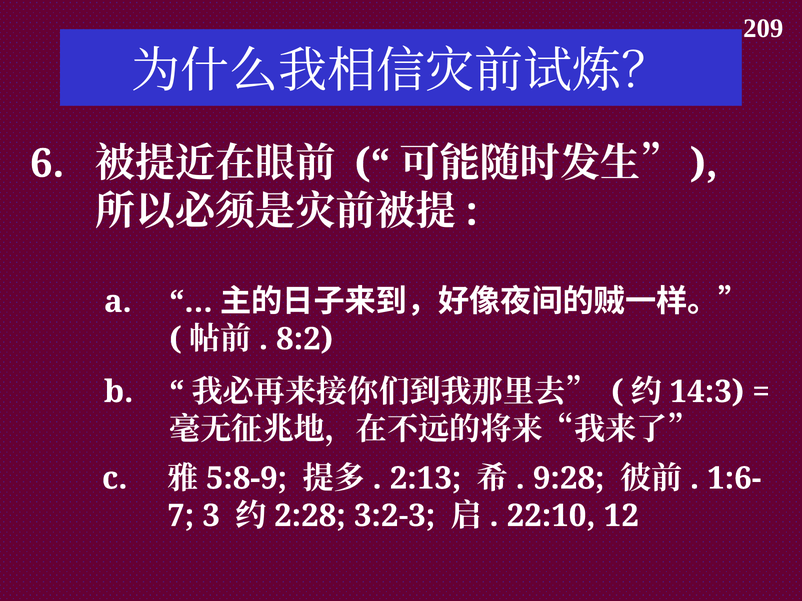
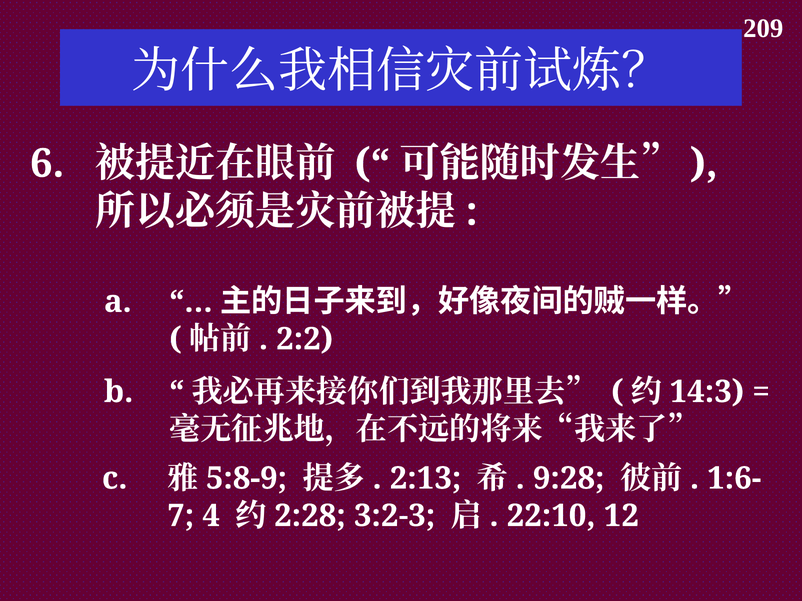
8:2: 8:2 -> 2:2 (305, 339)
3: 3 -> 4 (211, 516)
